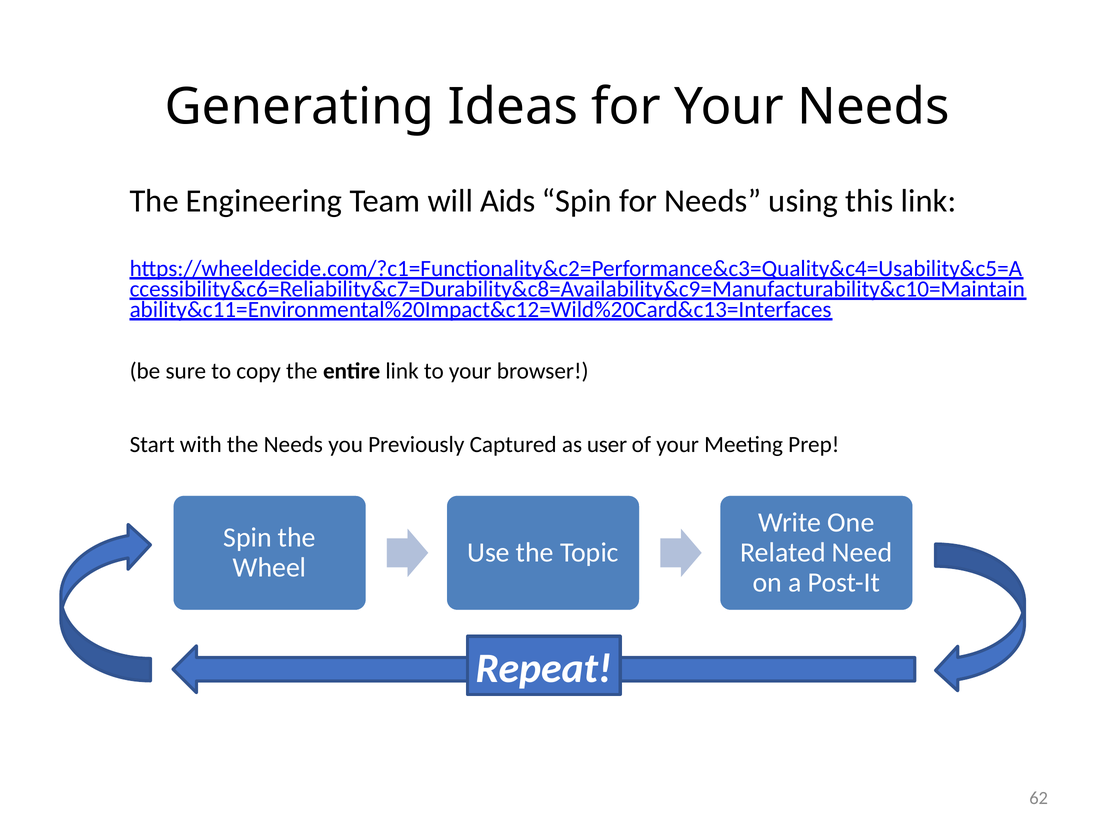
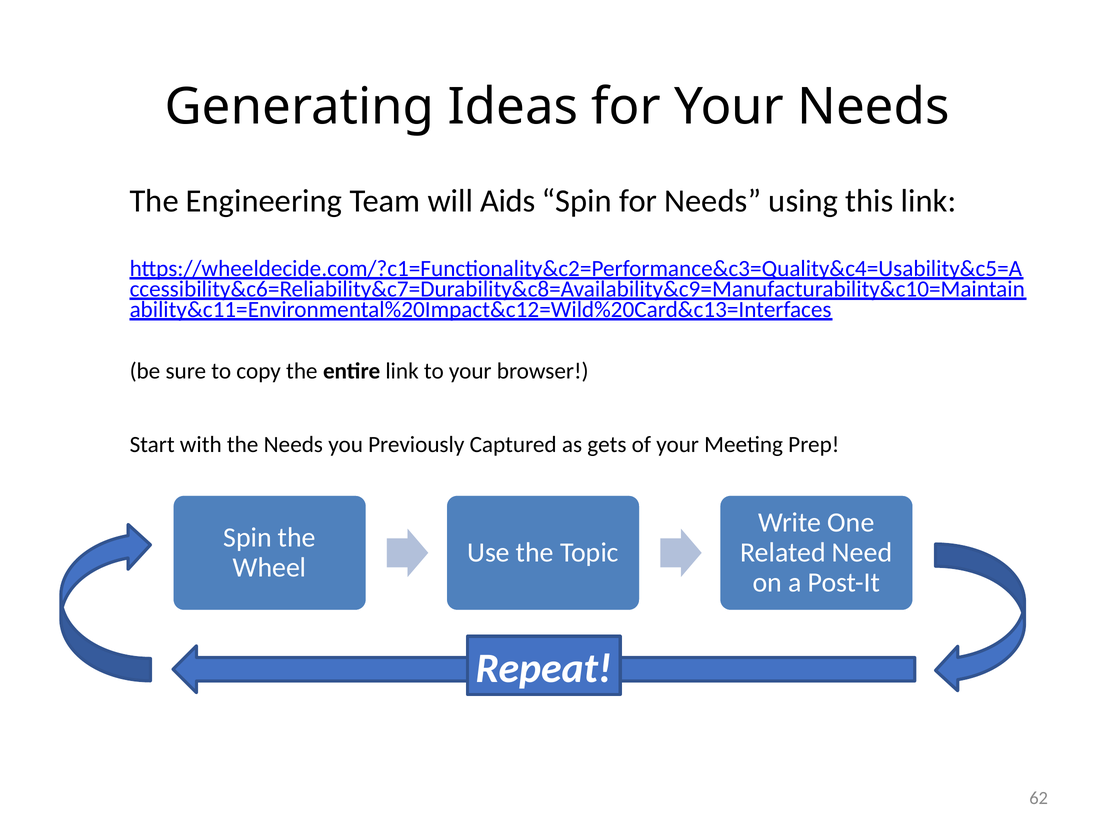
user: user -> gets (607, 445)
